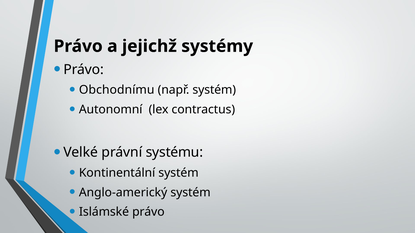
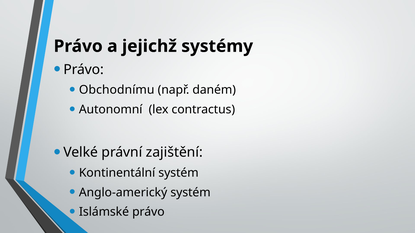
např systém: systém -> daném (214, 90)
systému: systému -> zajištění (174, 153)
